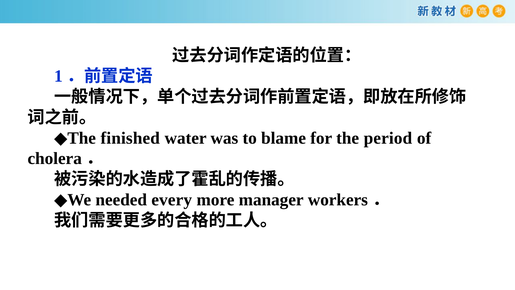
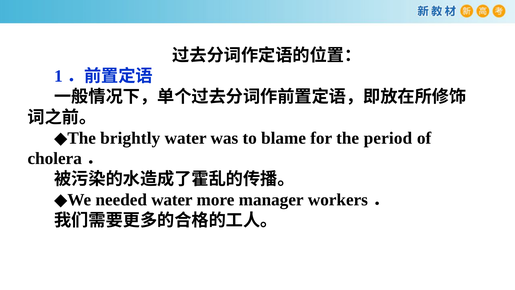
finished: finished -> brightly (130, 138)
needed every: every -> water (172, 200)
